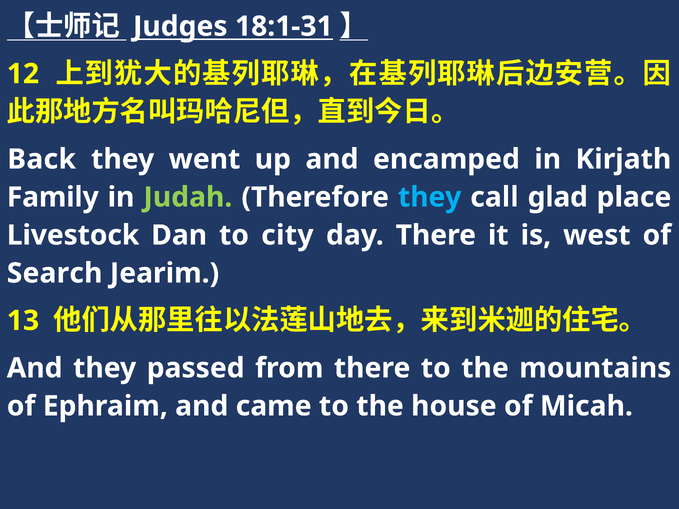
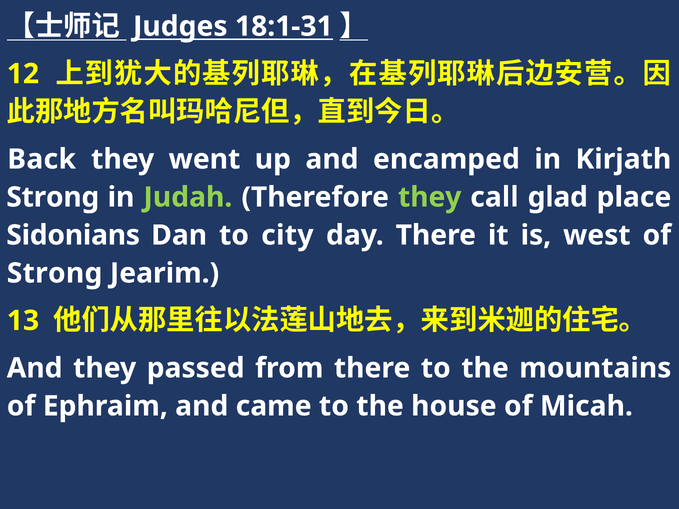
Family: Family -> Strong (53, 197)
they colour: light blue -> light green (430, 197)
Livestock: Livestock -> Sidonians (73, 235)
Search: Search -> Strong (55, 273)
